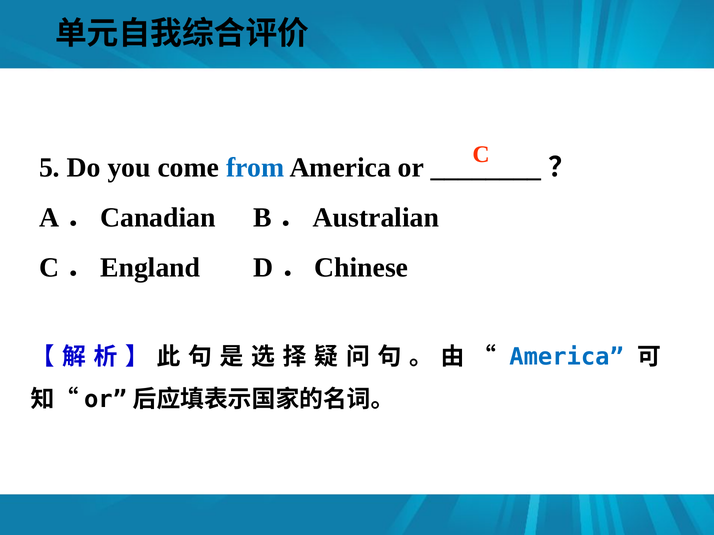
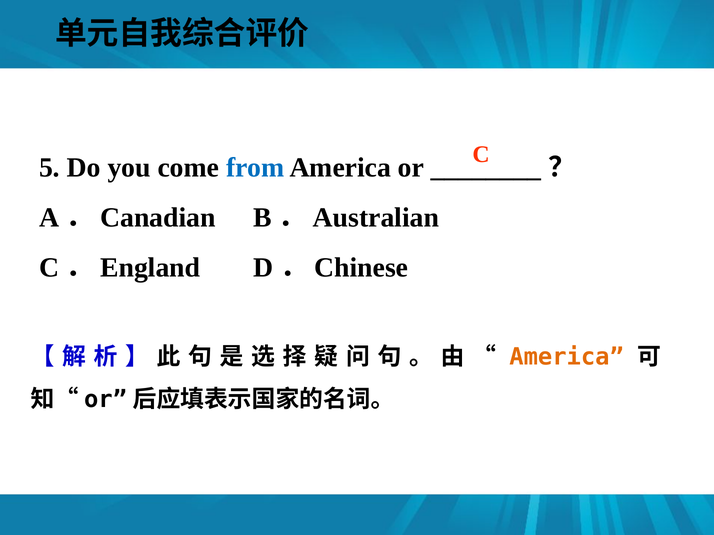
America colour: blue -> orange (567, 357)
